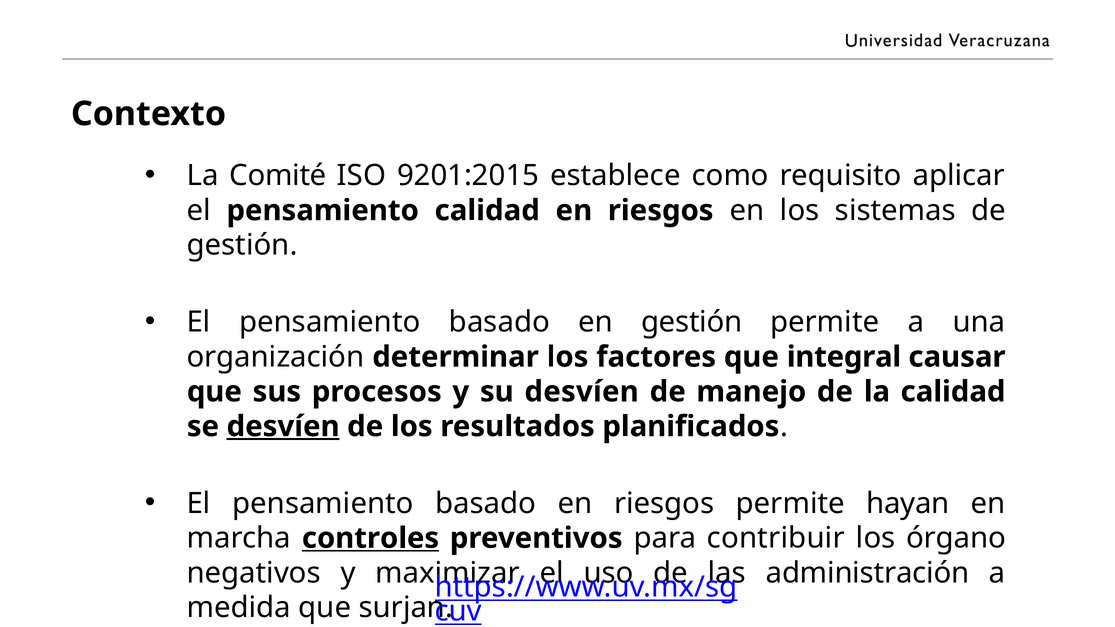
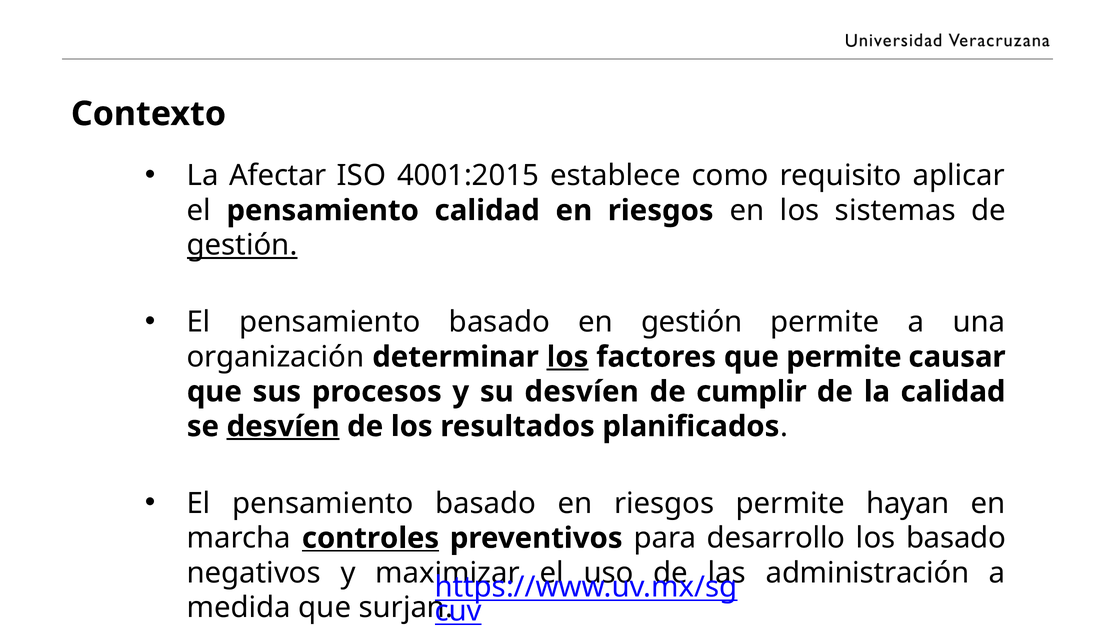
Comité: Comité -> Afectar (278, 176)
9201:2015: 9201:2015 -> 4001:2015 (468, 176)
gestión underline: none -> present (242, 245)
los underline: none -> present (568, 357)
que integral: integral -> permite (844, 357)
manejo: manejo -> cumplir (751, 392)
contribuir: contribuir -> desarrollo (776, 538)
los órgano: órgano -> basado (956, 538)
